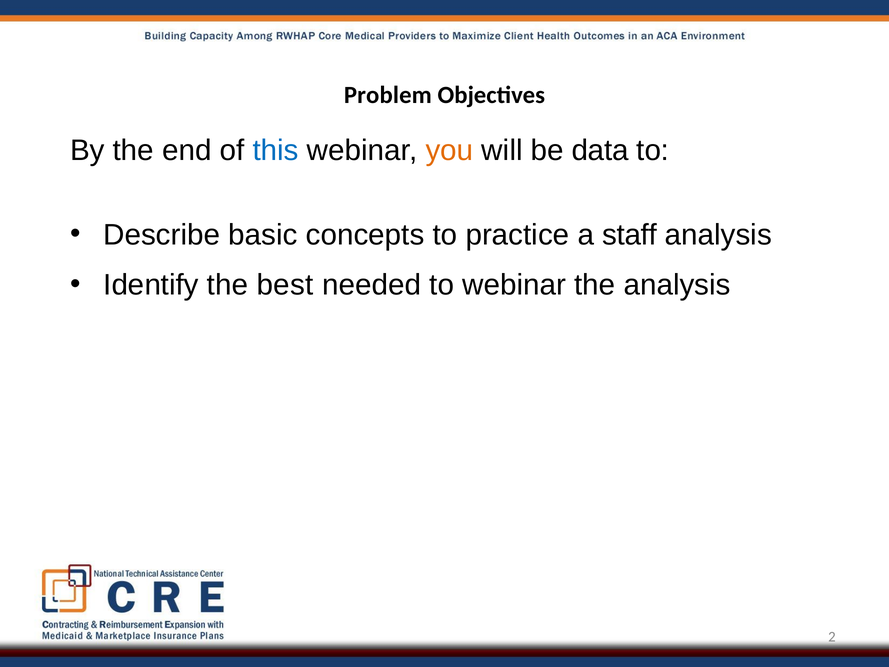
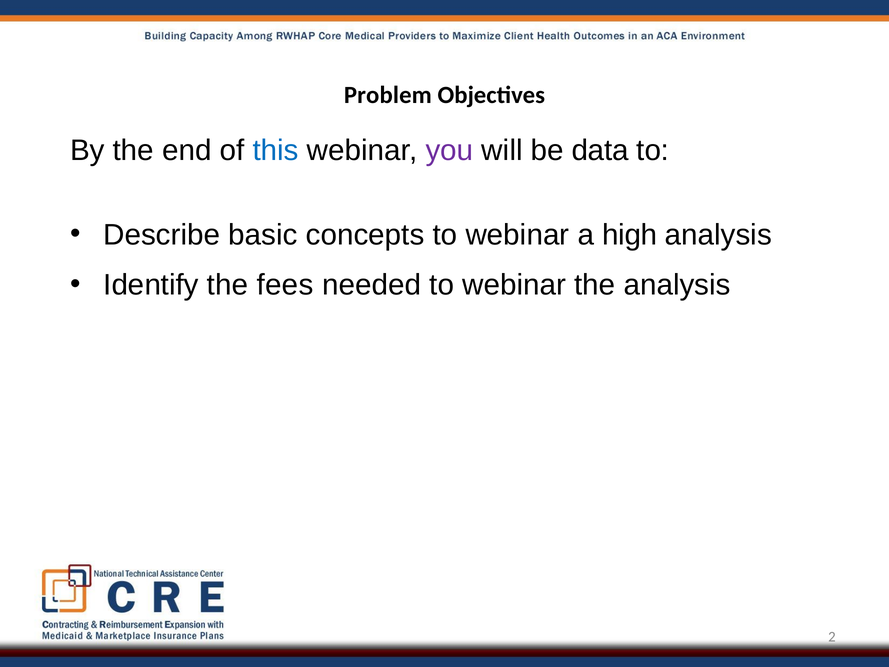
you colour: orange -> purple (449, 150)
concepts to practice: practice -> webinar (517, 235)
staff: staff -> high (630, 235)
best: best -> fees (285, 285)
